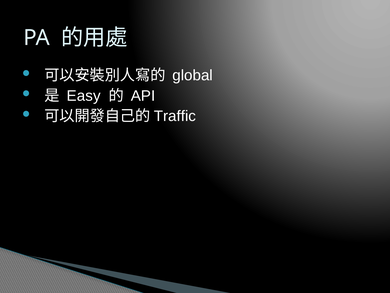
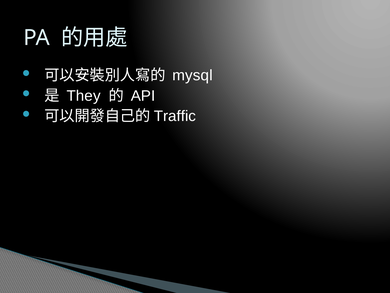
global: global -> mysql (193, 75)
Easy: Easy -> They (84, 96)
